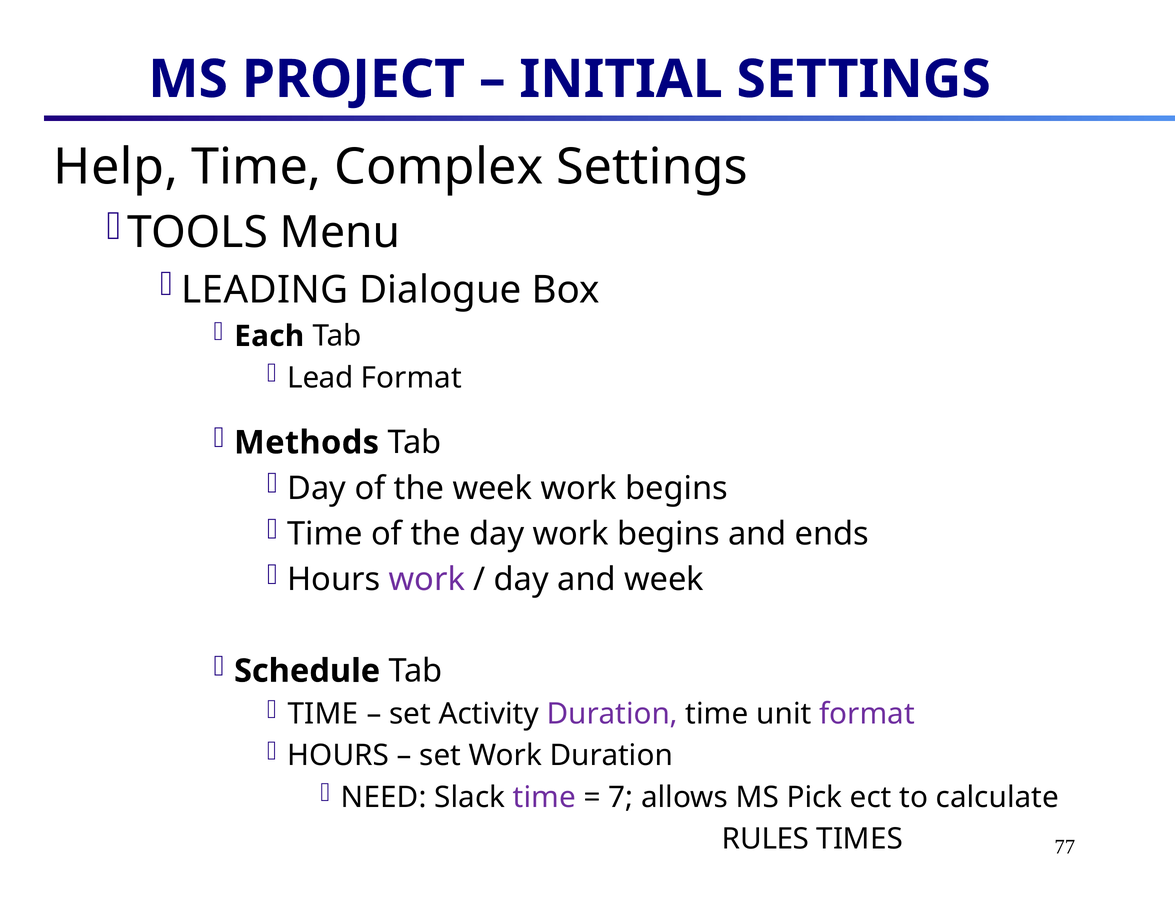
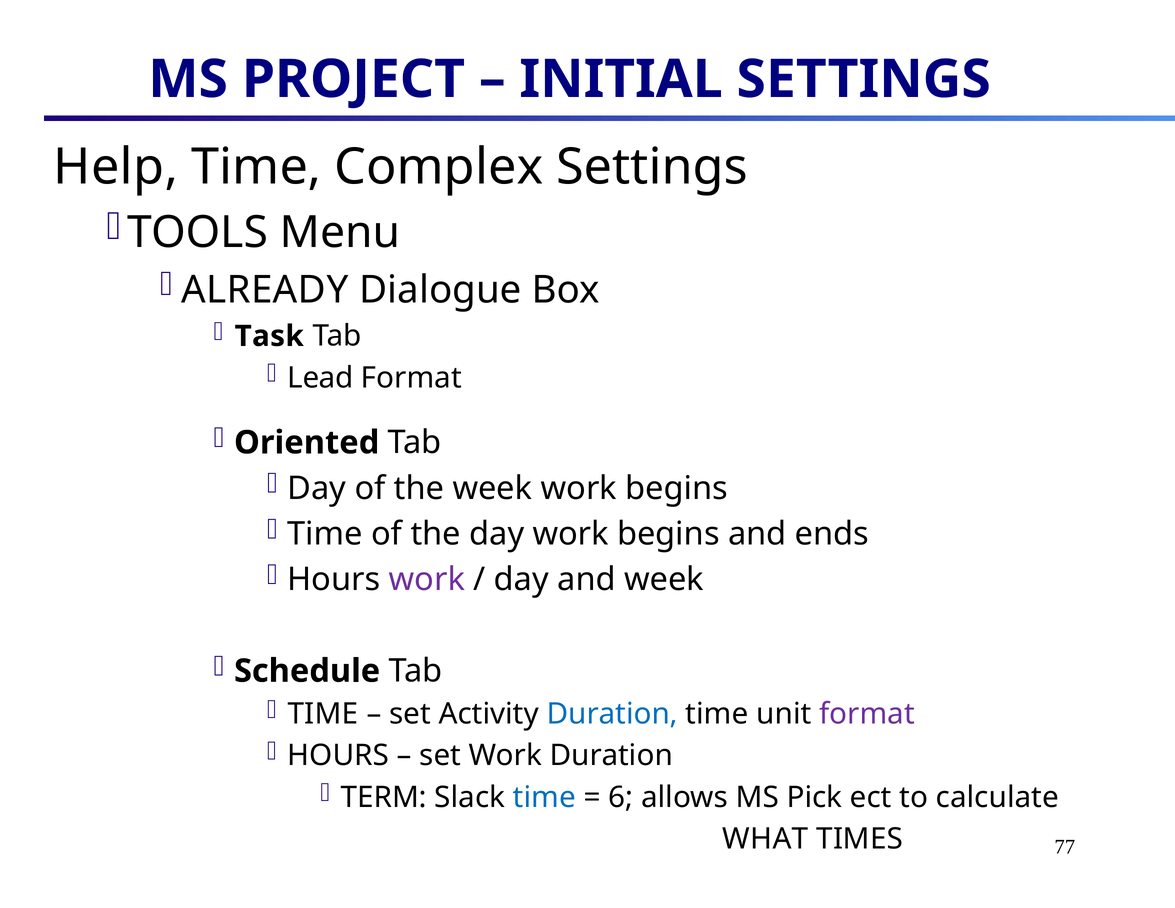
LEADING: LEADING -> ALREADY (265, 290)
Each: Each -> Task (269, 336)
Methods: Methods -> Oriented (307, 443)
Duration colour: purple -> blue (612, 714)
NEED: NEED -> TERM (384, 797)
time colour: purple -> blue (544, 797)
7: 7 -> 6 (621, 797)
RULES: RULES -> WHAT (765, 839)
